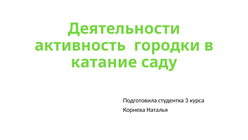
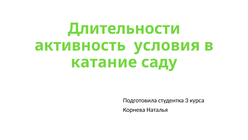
Деятельности: Деятельности -> Длительности (124, 29)
городки: городки -> условия (167, 45)
